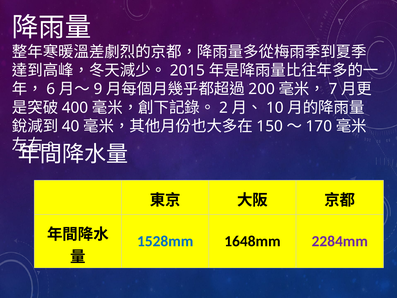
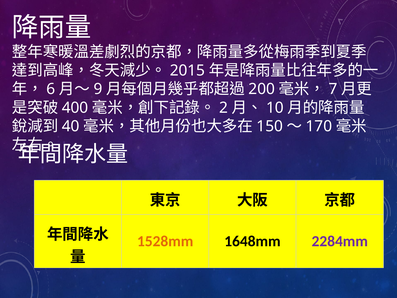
1528mm colour: blue -> orange (165, 241)
